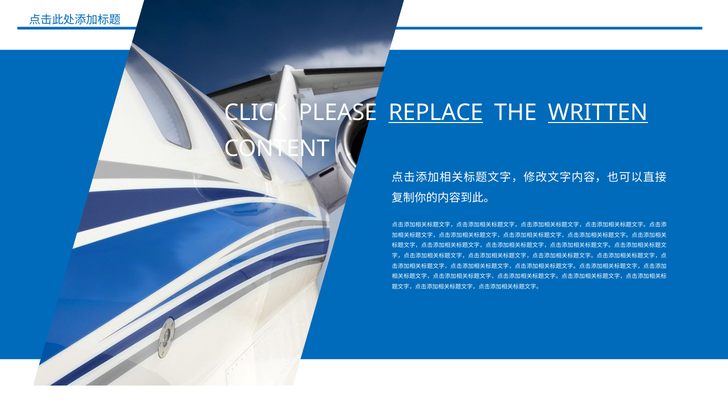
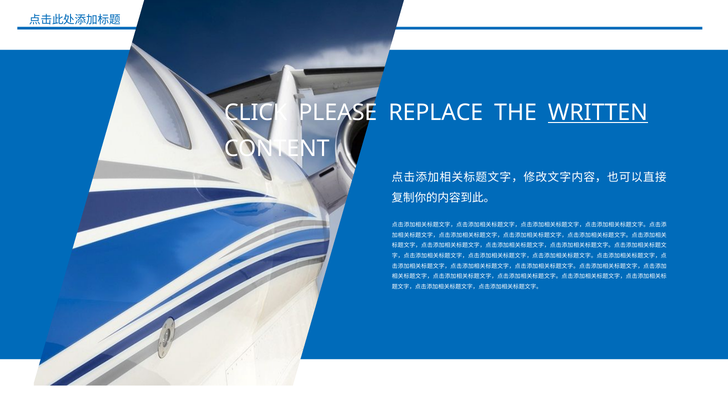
REPLACE underline: present -> none (436, 113)
